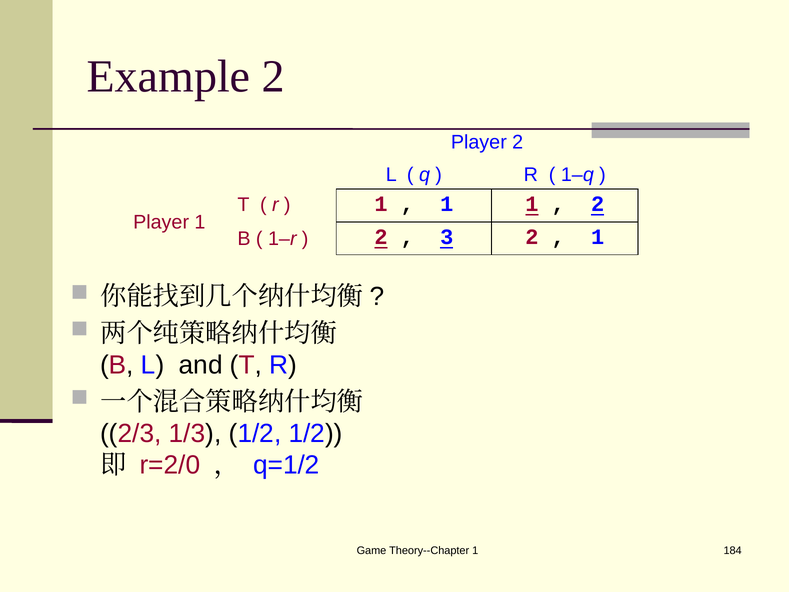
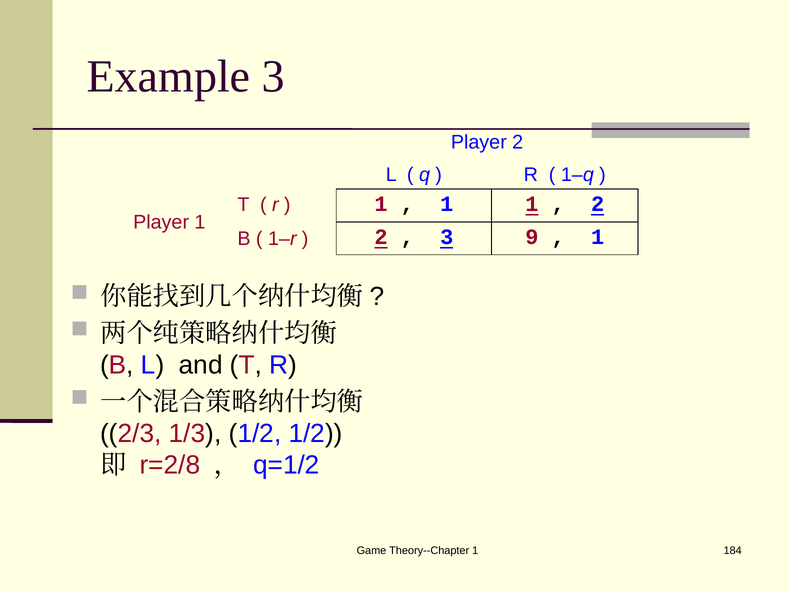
Example 2: 2 -> 3 (273, 77)
3 2: 2 -> 9 (532, 237)
r=2/0: r=2/0 -> r=2/8 (170, 465)
